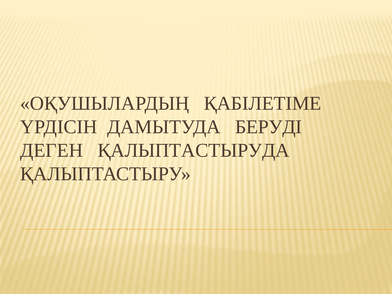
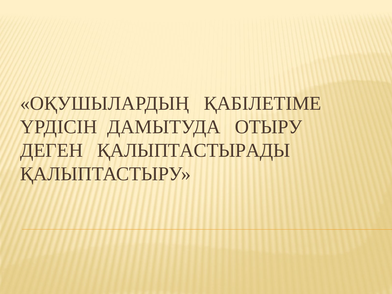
БЕРУДІ: БЕРУДІ -> ОТЫРУ (269, 127)
ҚАЛЫПТАСТЫРУДА: ҚАЛЫПТАСТЫРУДА -> ҚАЛЫПТАСТЫРАДЫ (194, 150)
